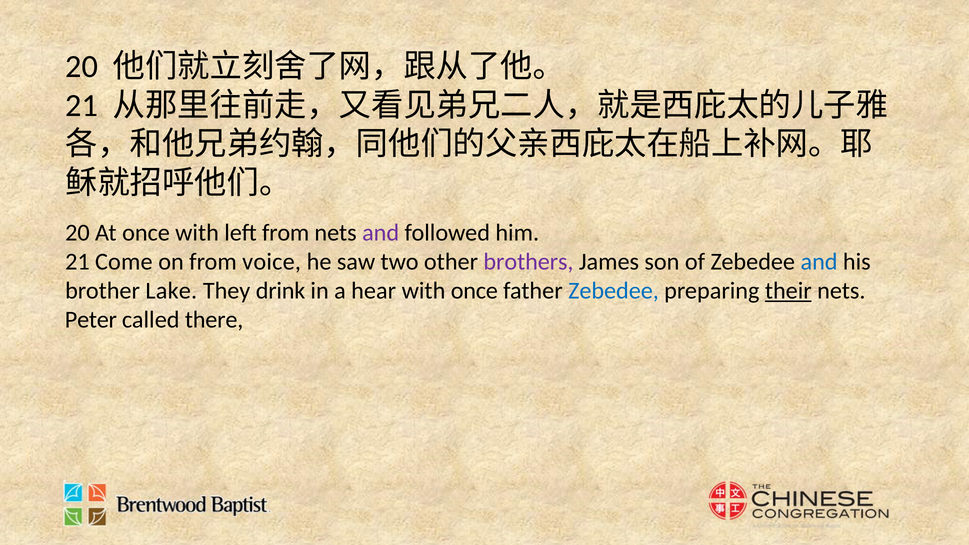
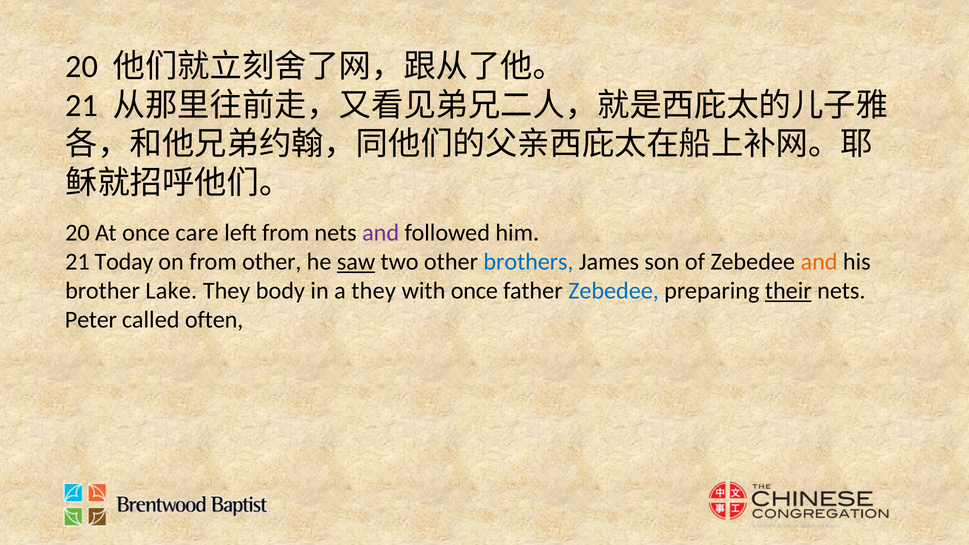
once with: with -> care (197, 233)
Come: Come -> Today (124, 262)
from voice: voice -> other (272, 262)
saw underline: none -> present (356, 262)
brothers colour: purple -> blue (528, 262)
and colour: blue -> orange (819, 262)
drink: drink -> body (280, 291)
a hear: hear -> they (374, 291)
there: there -> often (214, 320)
